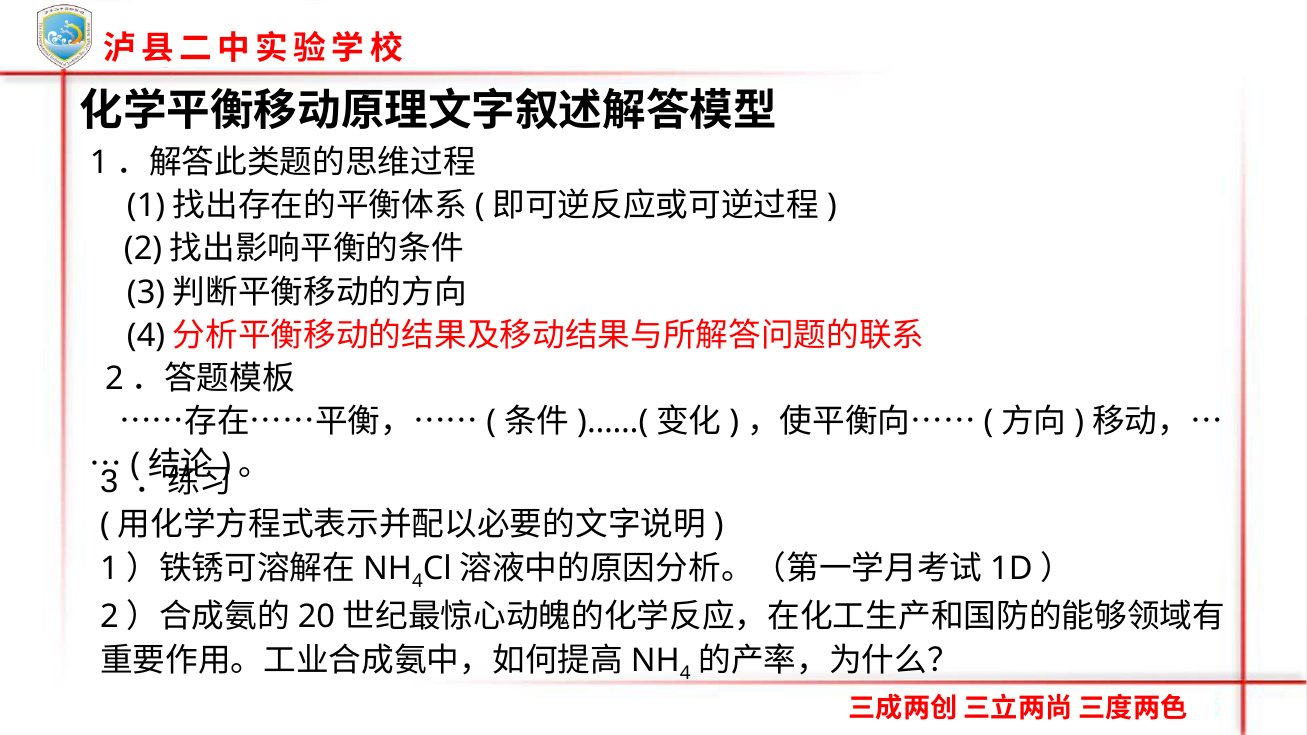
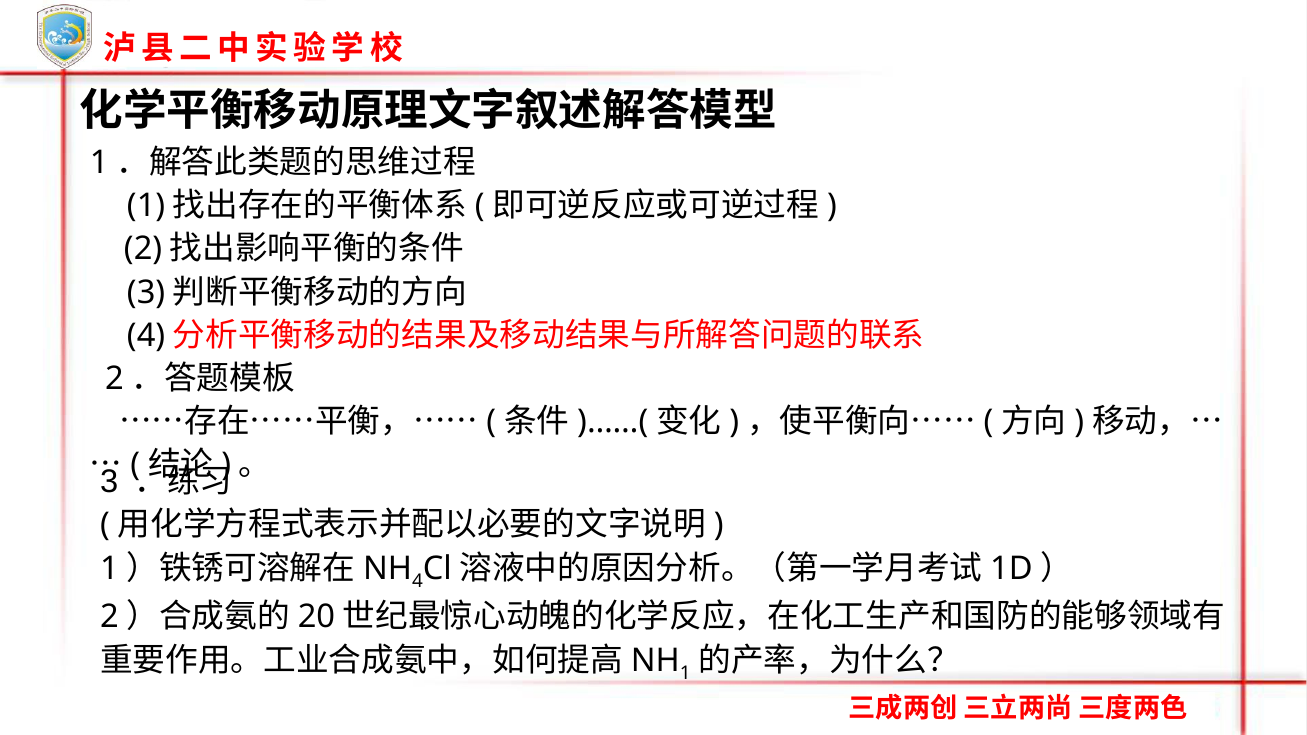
4: 4 -> 1 (685, 674)
